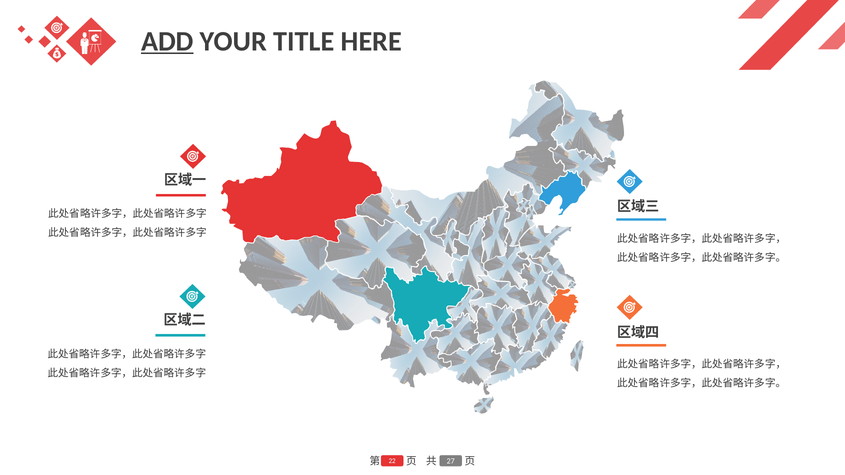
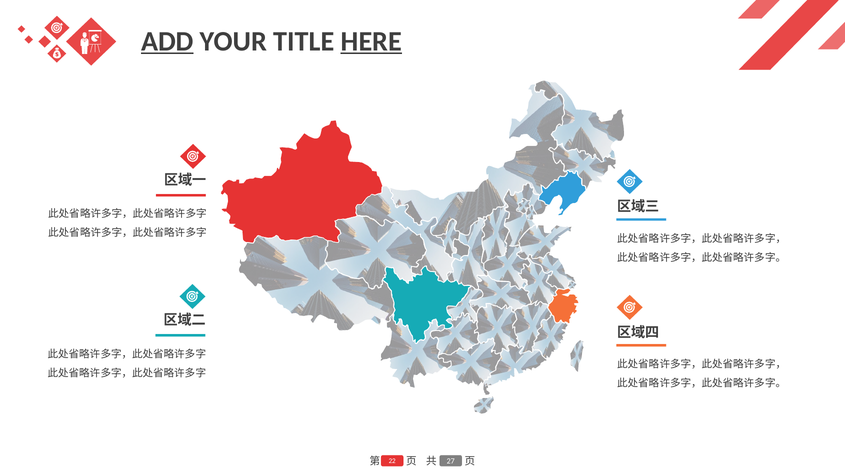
HERE underline: none -> present (371, 41)
